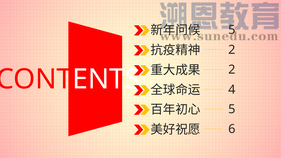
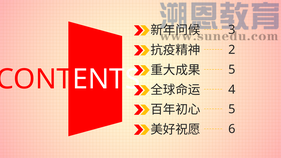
5: 5 -> 3 (232, 30)
2: 2 -> 5 (232, 70)
